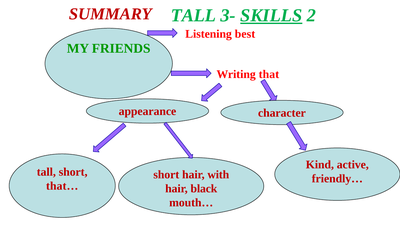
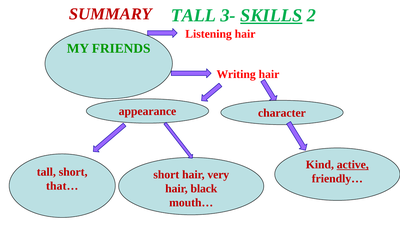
Listening best: best -> hair (245, 34)
Writing that: that -> hair (269, 74)
active underline: none -> present (353, 165)
with: with -> very (218, 175)
